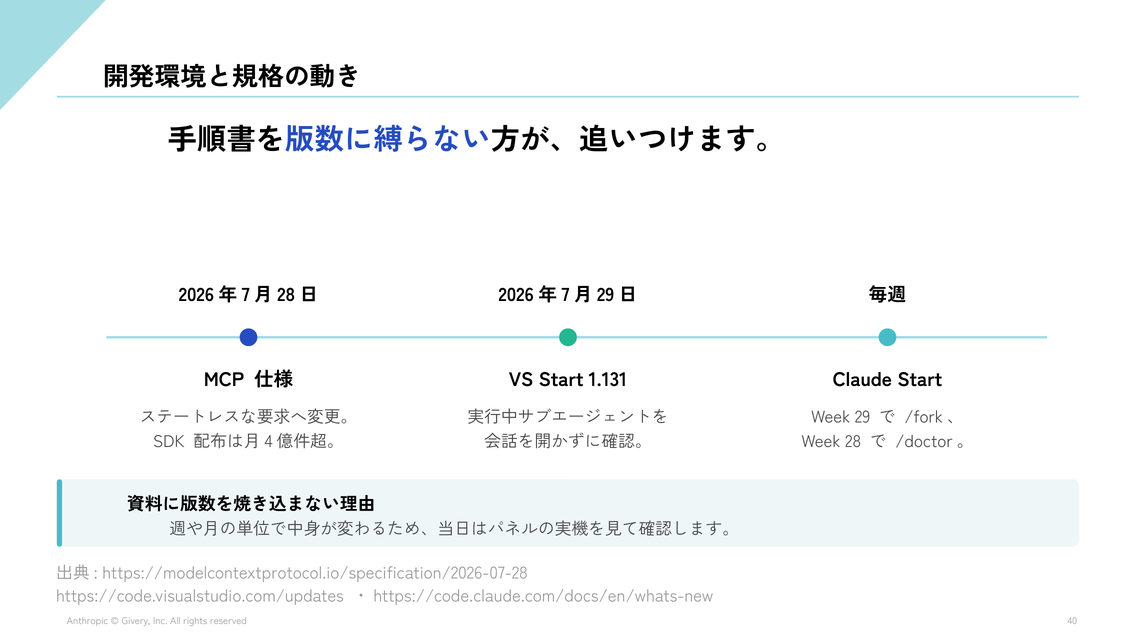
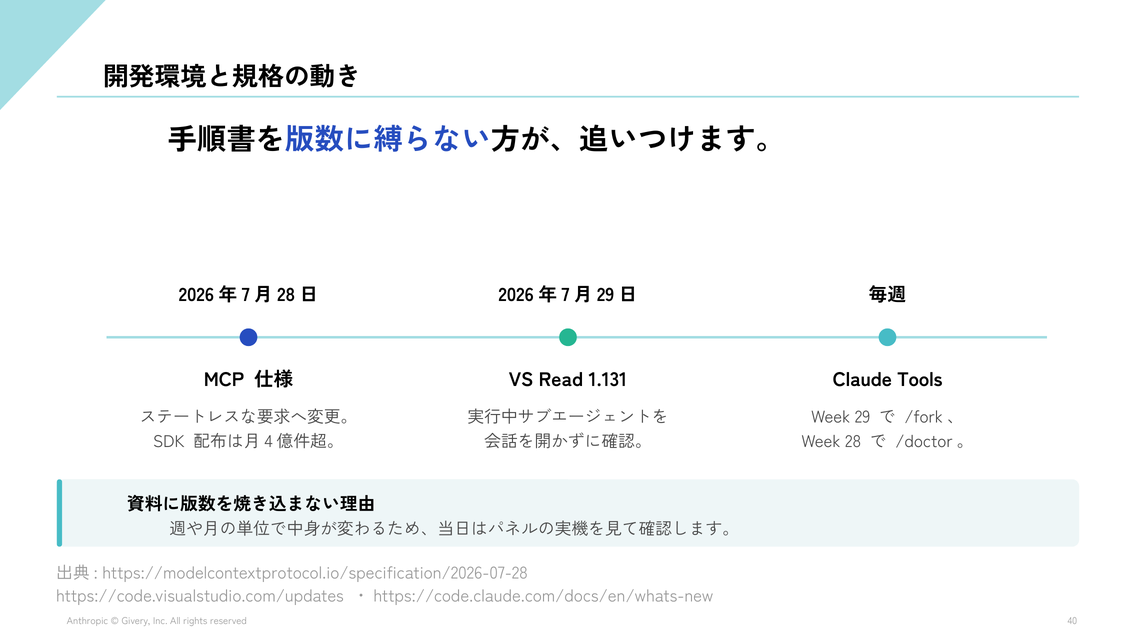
VS Start: Start -> Read (561, 380)
Claude Start: Start -> Tools (920, 380)
